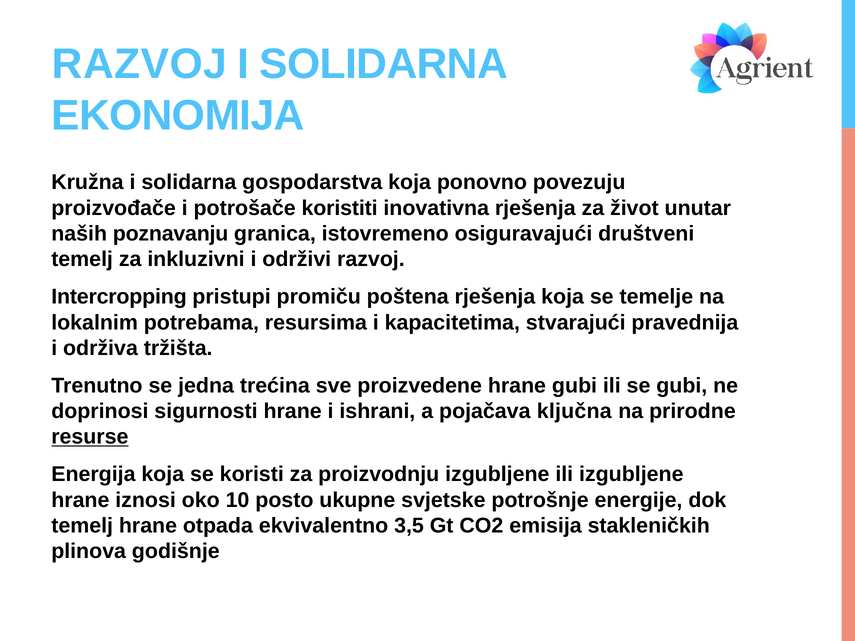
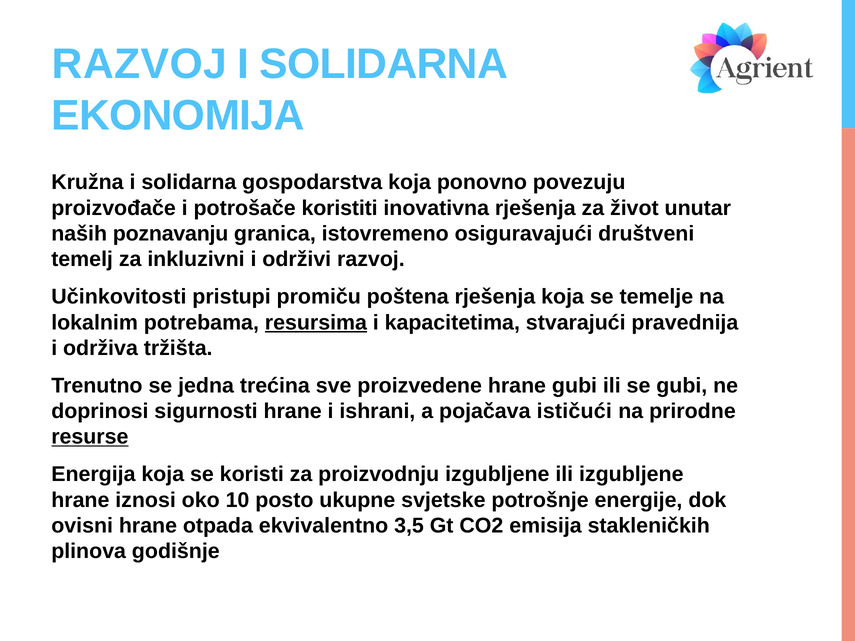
Intercropping: Intercropping -> Učinkovitosti (119, 297)
resursima underline: none -> present (316, 323)
ključna: ključna -> ističući (574, 411)
temelj: temelj -> ovisni (82, 526)
